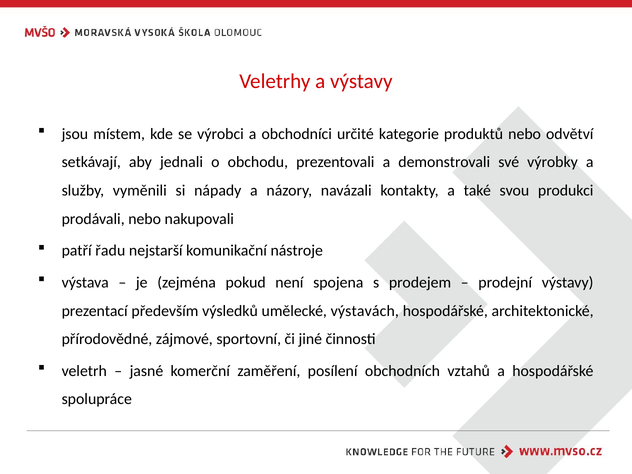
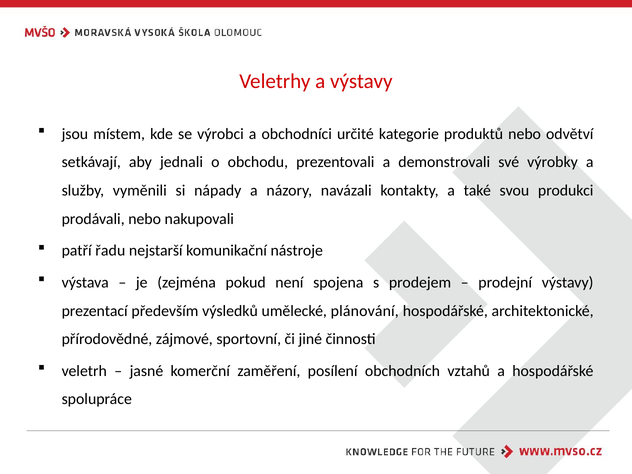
výstavách: výstavách -> plánování (365, 311)
